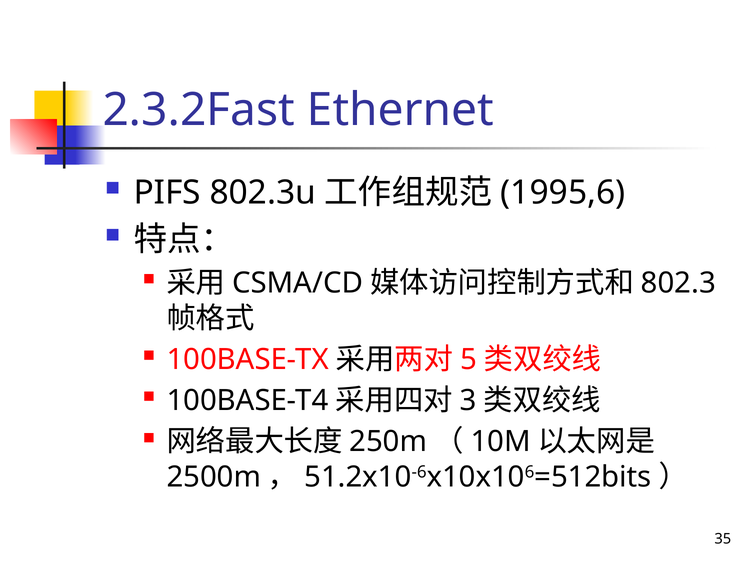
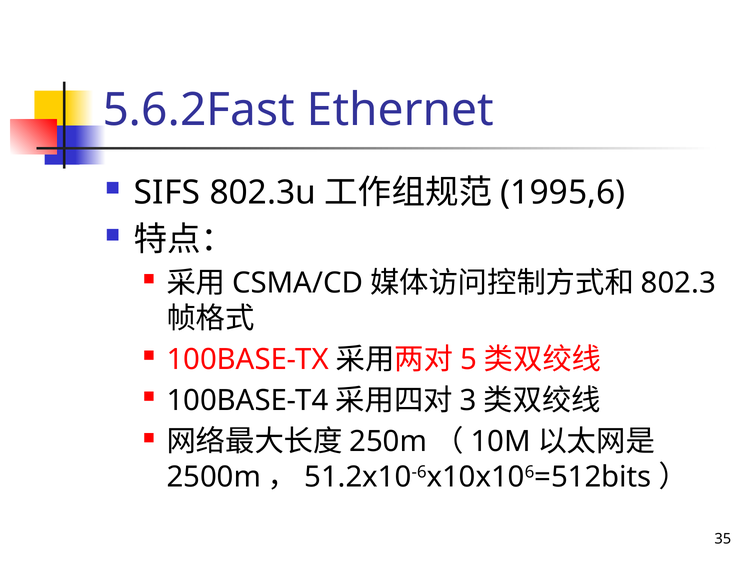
2.3.2Fast: 2.3.2Fast -> 5.6.2Fast (199, 110)
PIFS: PIFS -> SIFS (167, 193)
